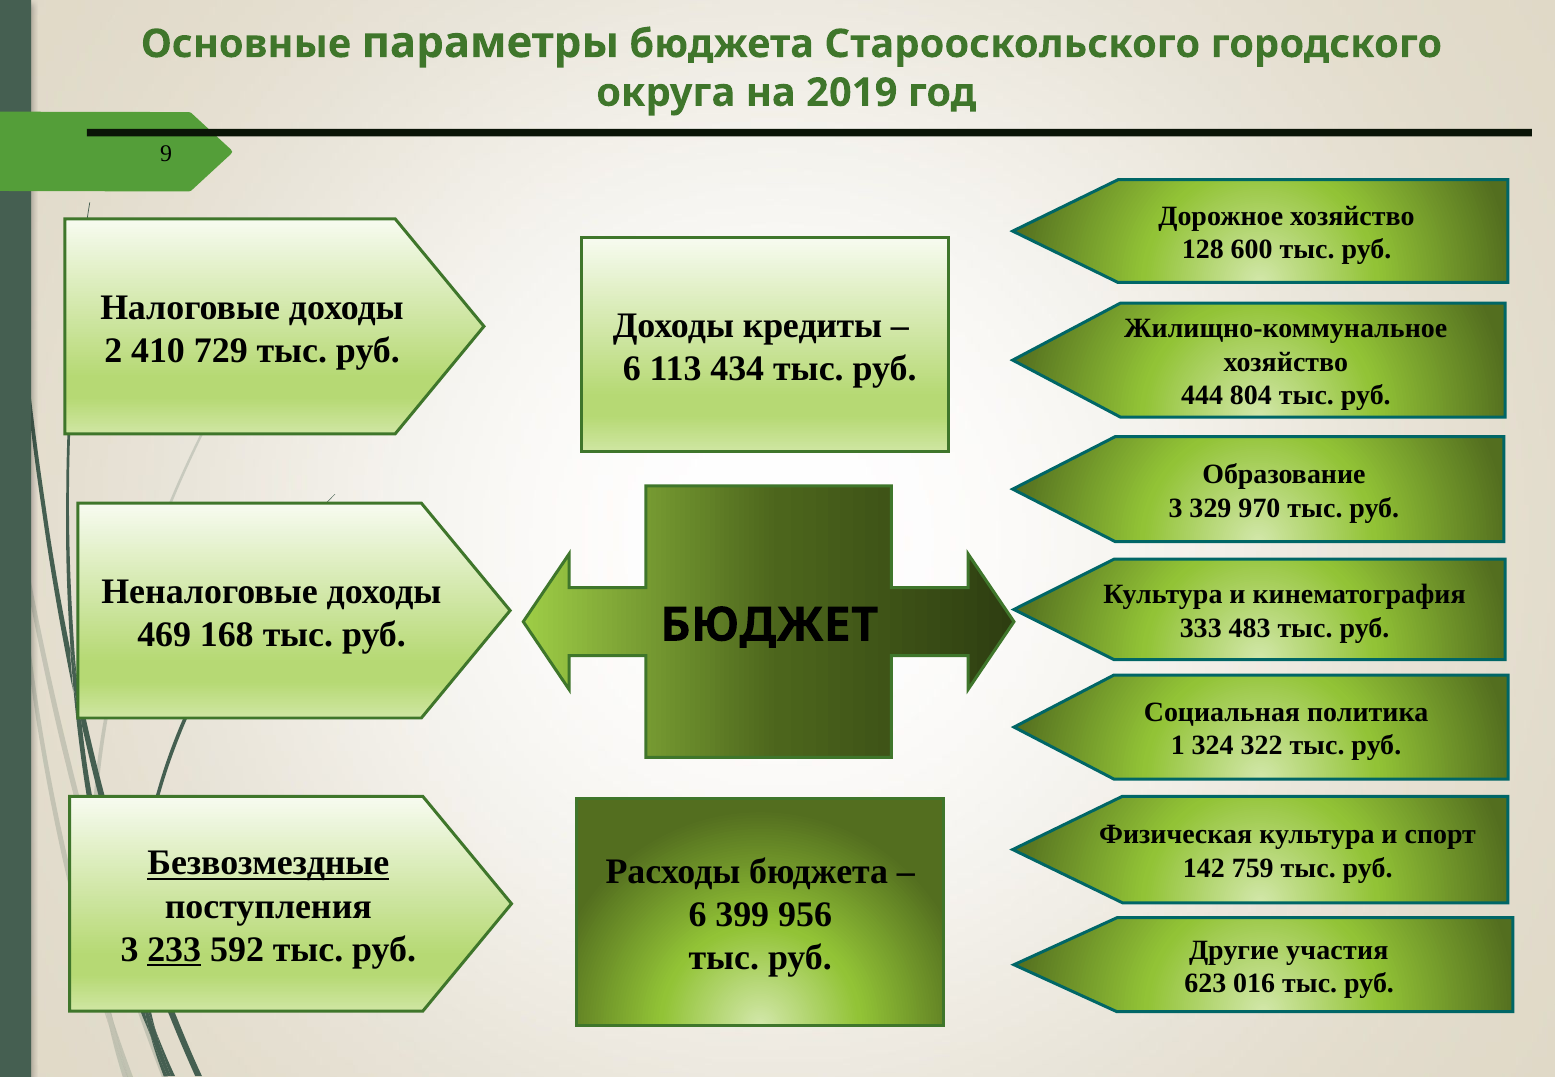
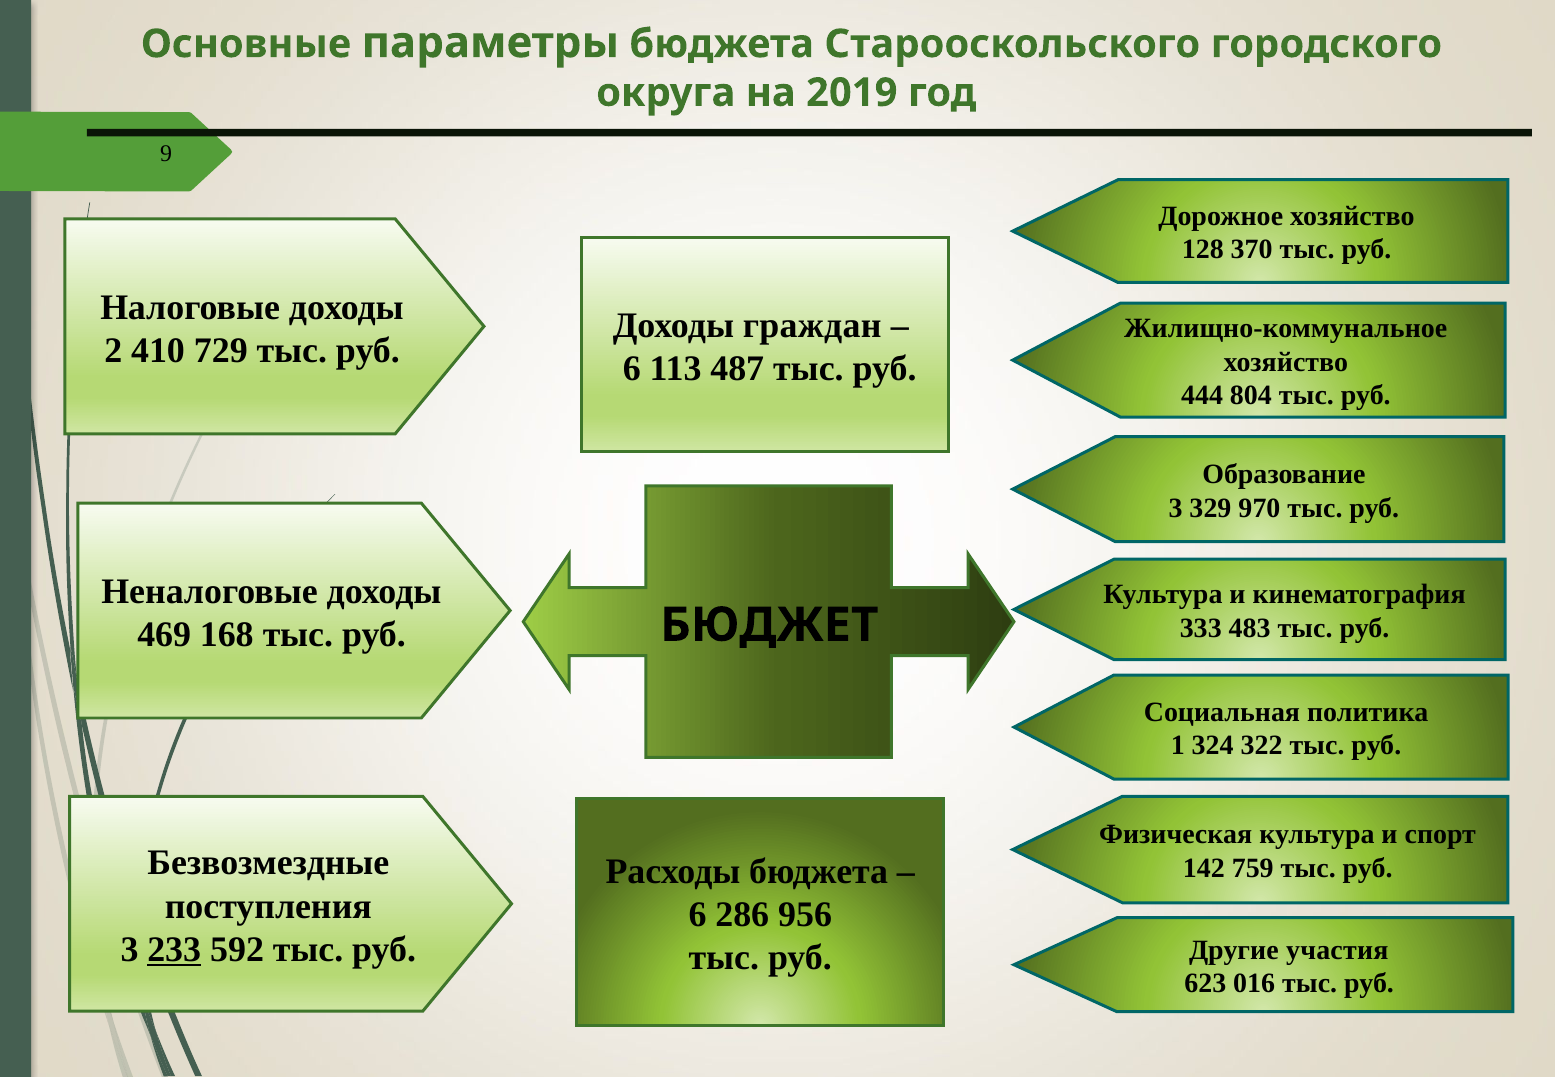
600: 600 -> 370 (1252, 250)
кредиты: кредиты -> граждан (812, 325)
434: 434 -> 487 (737, 368)
Безвозмездные underline: present -> none (268, 863)
399: 399 -> 286 (742, 914)
